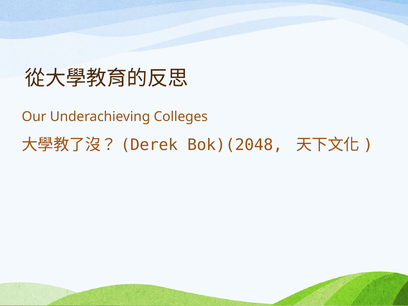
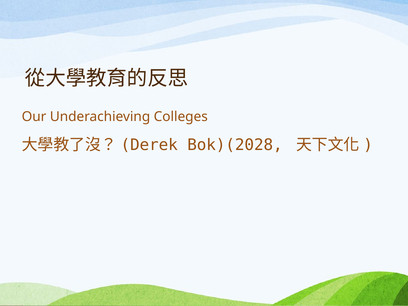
Bok)(2048: Bok)(2048 -> Bok)(2028 (235, 145)
